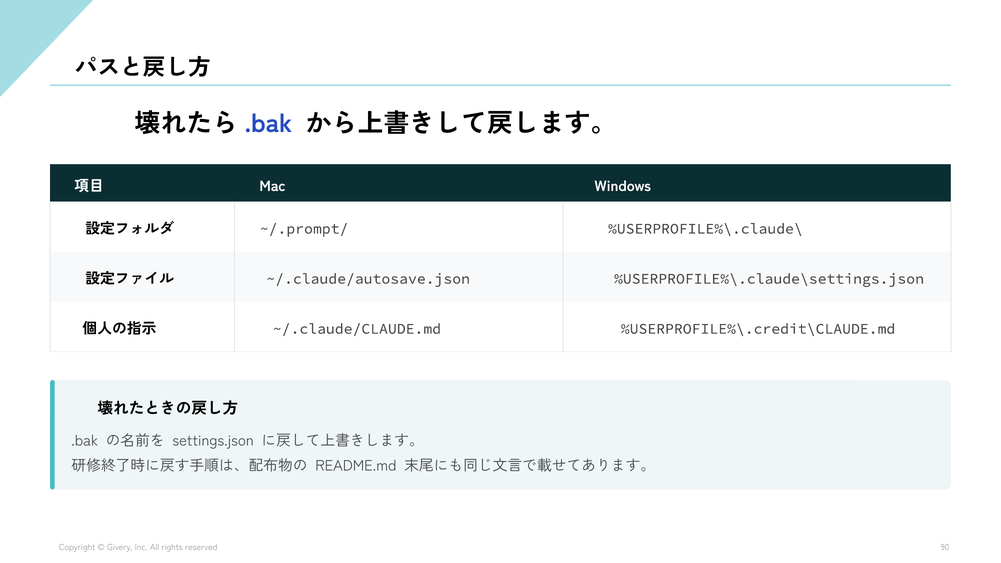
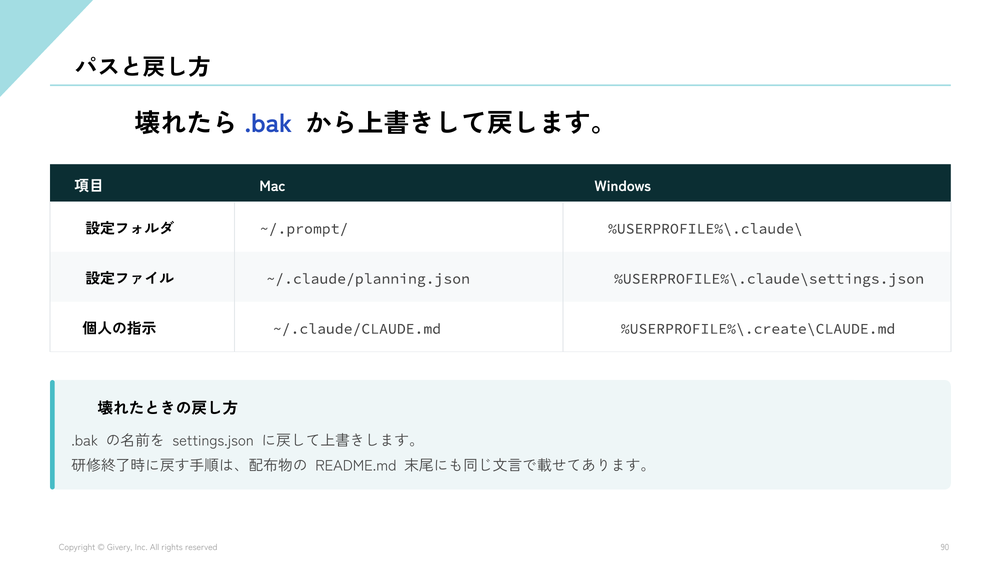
~/.claude/autosave.json: ~/.claude/autosave.json -> ~/.claude/planning.json (368, 279)
%USERPROFILE%\.credit\CLAUDE.md: %USERPROFILE%\.credit\CLAUDE.md -> %USERPROFILE%\.create\CLAUDE.md (758, 329)
